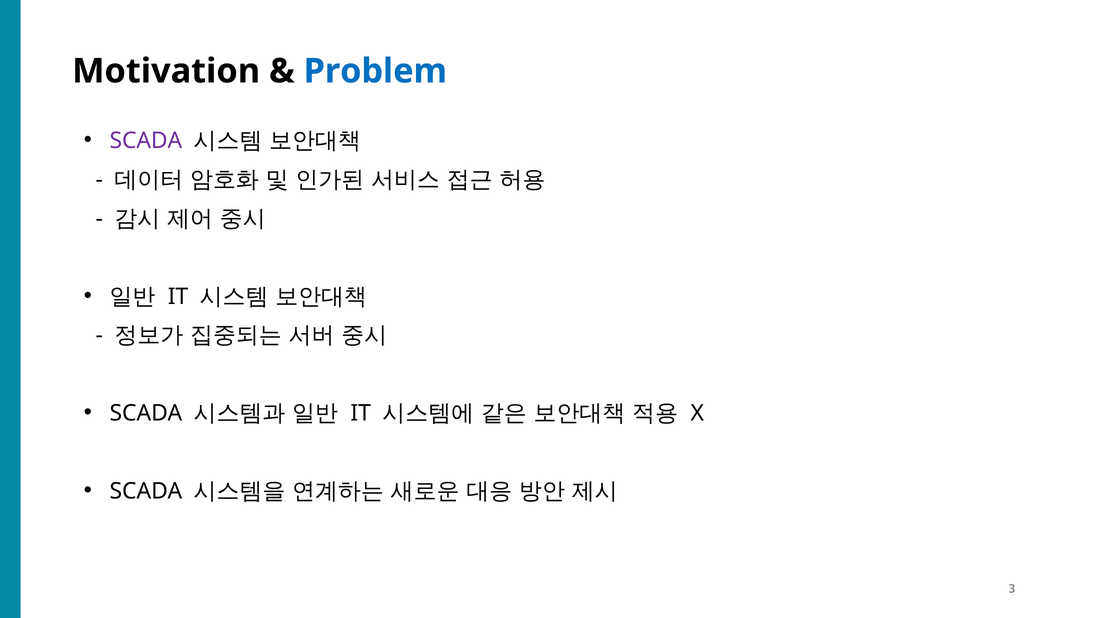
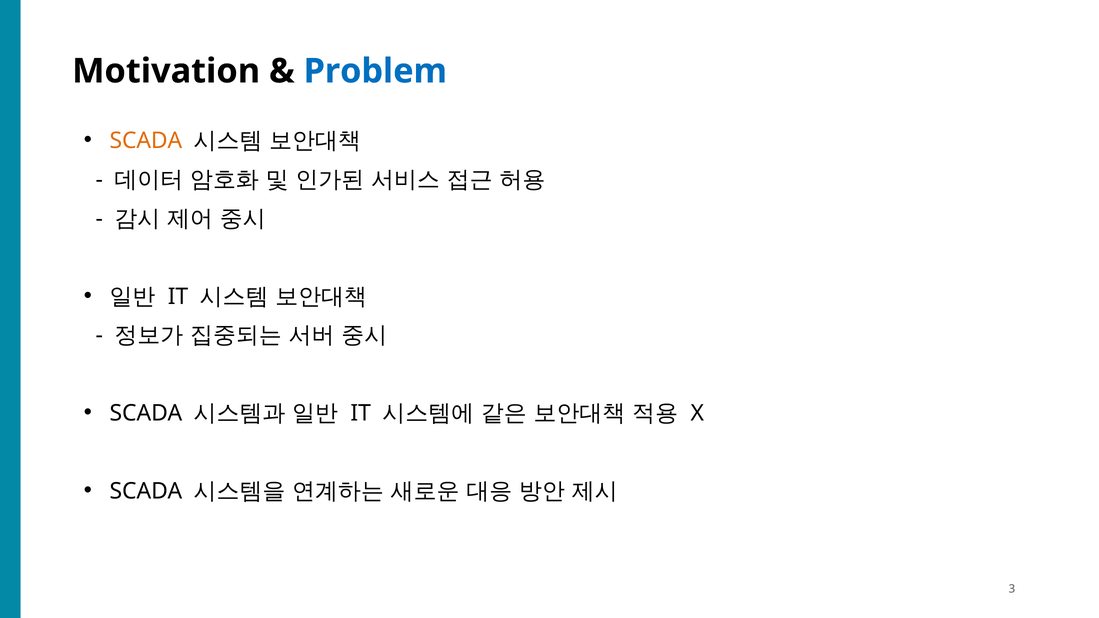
SCADA colour: purple -> orange (146, 141)
